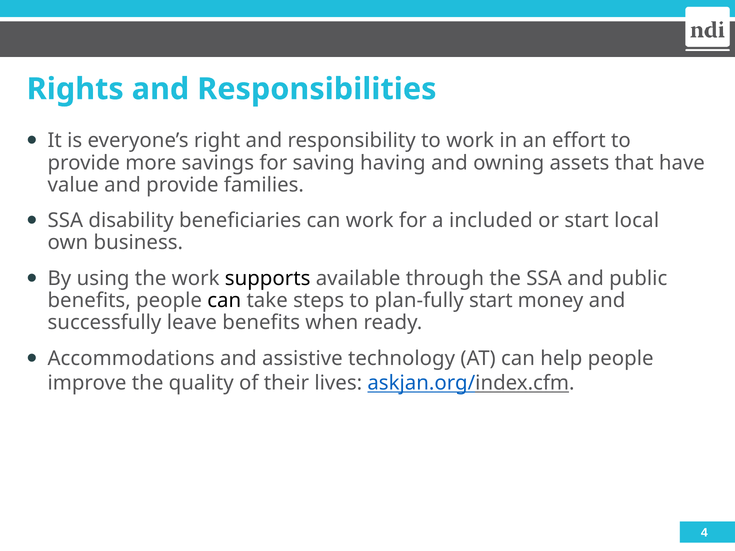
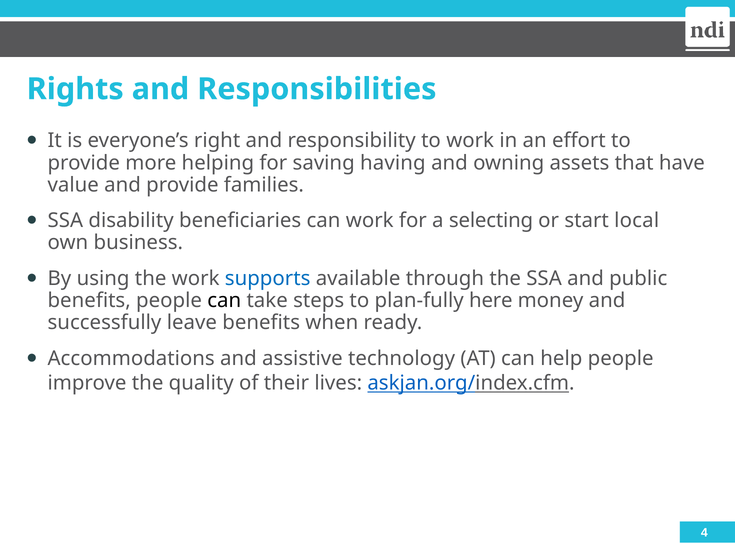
savings: savings -> helping (218, 163)
included: included -> selecting (491, 221)
supports colour: black -> blue (268, 279)
plan-fully start: start -> here (491, 301)
